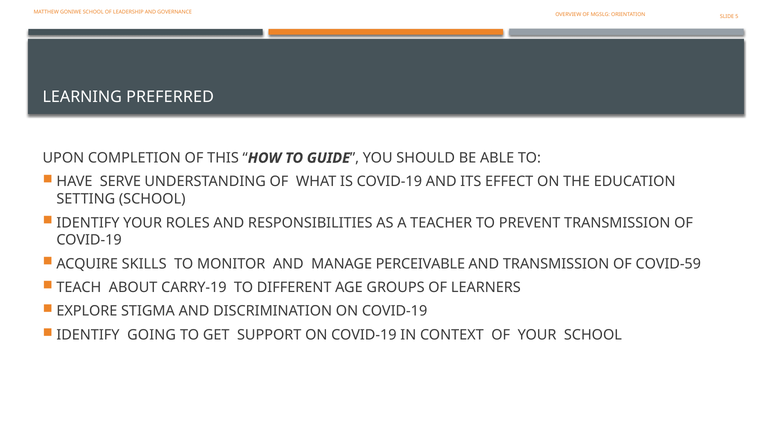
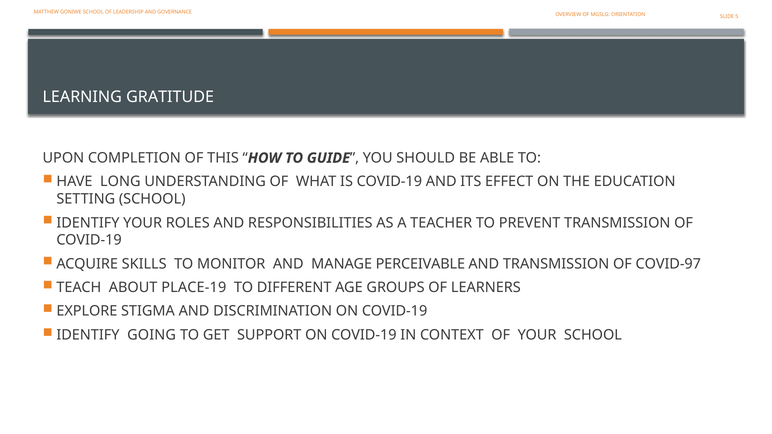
PREFERRED: PREFERRED -> GRATITUDE (170, 97)
SERVE: SERVE -> LONG (120, 182)
COVID-59: COVID-59 -> COVID-97 (668, 264)
CARRY-19: CARRY-19 -> PLACE-19 (194, 288)
